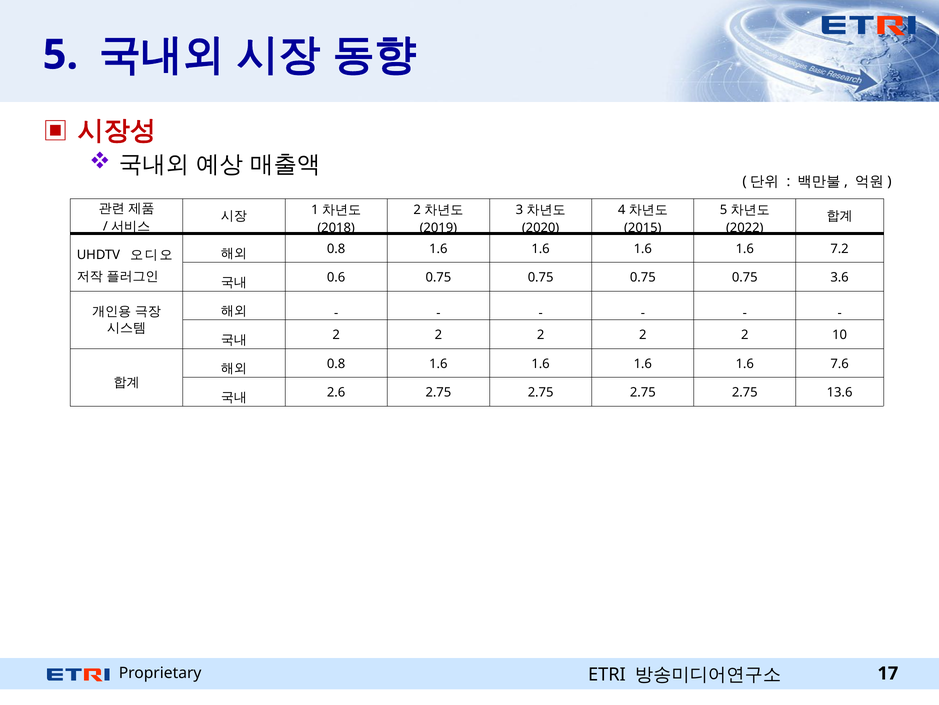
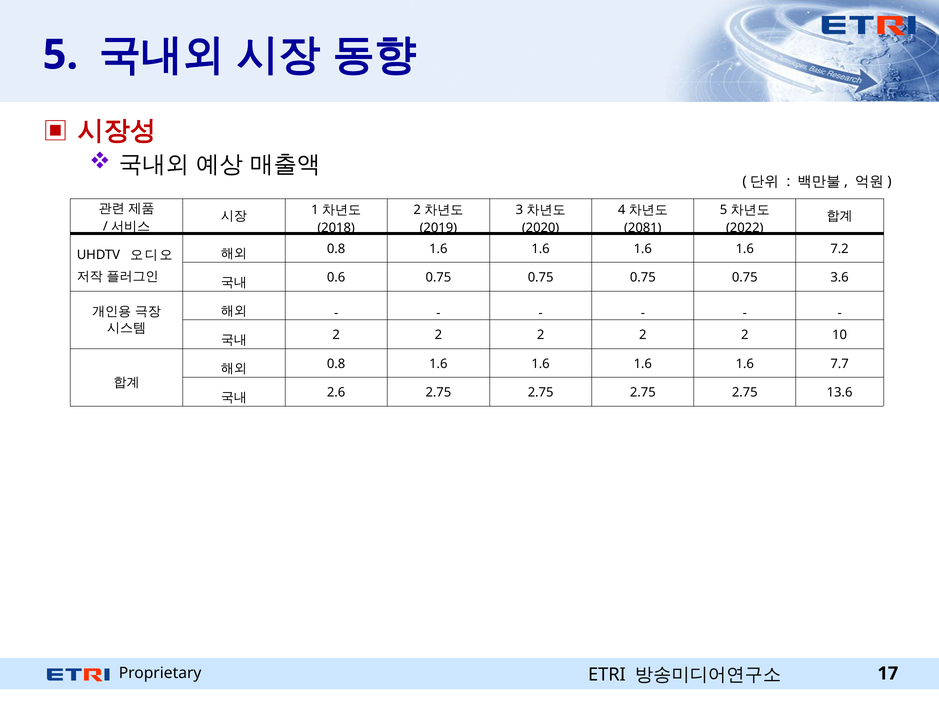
2015: 2015 -> 2081 (643, 228)
7.6: 7.6 -> 7.7 (840, 363)
